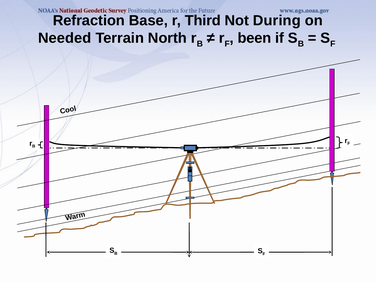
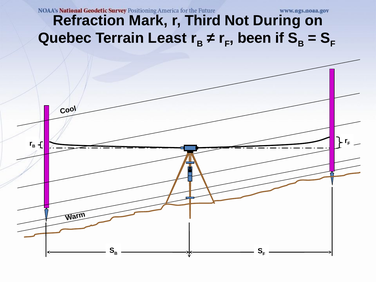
Base: Base -> Mark (148, 21)
Needed: Needed -> Quebec (65, 38)
North: North -> Least (167, 38)
